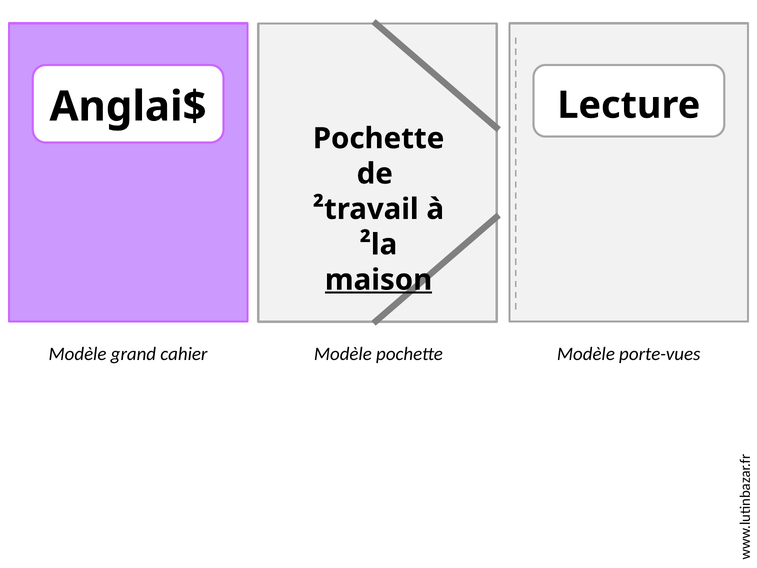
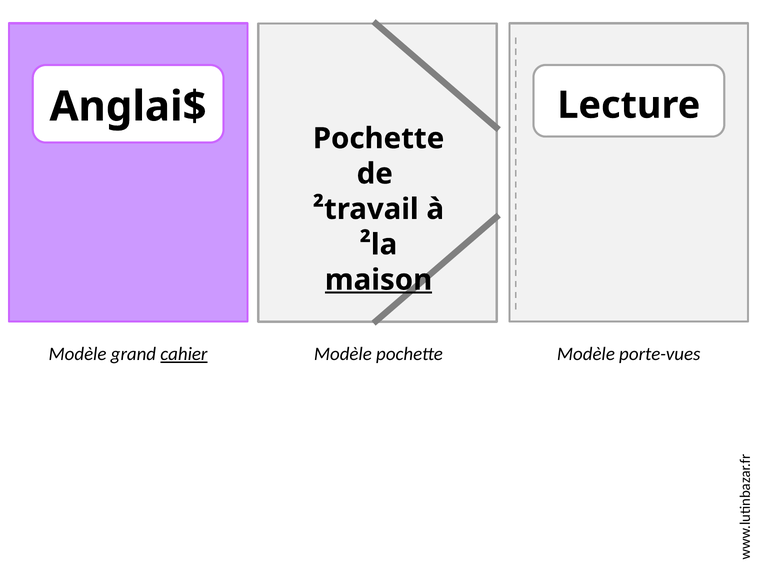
cahier underline: none -> present (184, 354)
